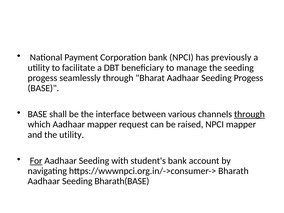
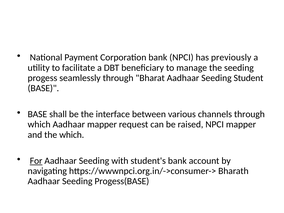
Aadhaar Seeding Progess: Progess -> Student (248, 78)
through underline: present -> none (249, 114)
the utility: utility -> which (72, 135)
Bharath(BASE: Bharath(BASE -> Progess(BASE (122, 181)
